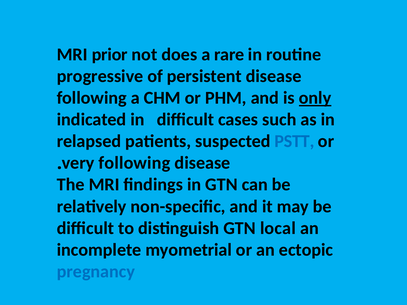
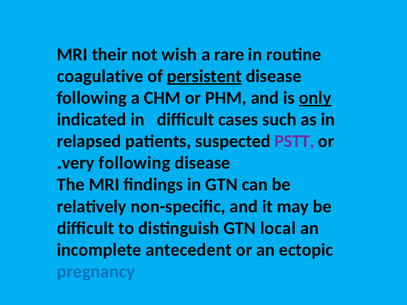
prior: prior -> their (110, 55)
does: does -> wish (179, 55)
progressive: progressive -> coagulative (100, 76)
persistent underline: none -> present (204, 76)
PSTT colour: blue -> purple (294, 141)
myometrial: myometrial -> antecedent (189, 250)
